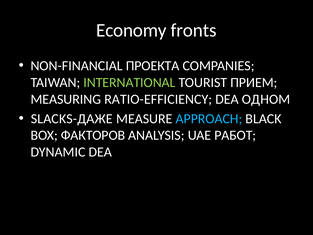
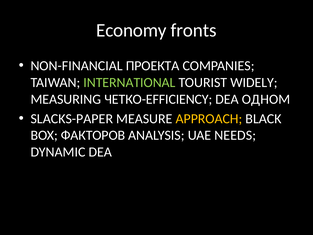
ПРИЕМ: ПРИЕМ -> WIDELY (254, 82)
RATIO-EFFICIENCY: RATIO-EFFICIENCY -> ЧЕТКО-EFFICIENCY (158, 99)
SLACKS-ДАЖЕ: SLACKS-ДАЖЕ -> SLACKS-PAPER (72, 119)
APPROACH colour: light blue -> yellow (209, 119)
РАБОТ: РАБОТ -> NEEDS (235, 135)
